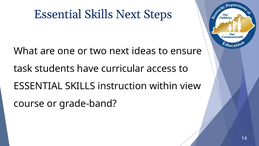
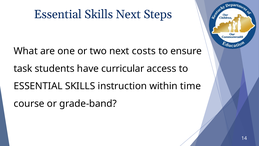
ideas: ideas -> costs (144, 51)
view: view -> time (190, 86)
